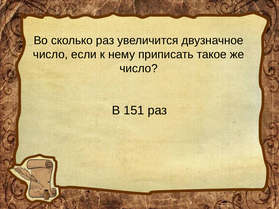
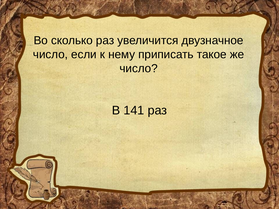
151: 151 -> 141 (134, 111)
